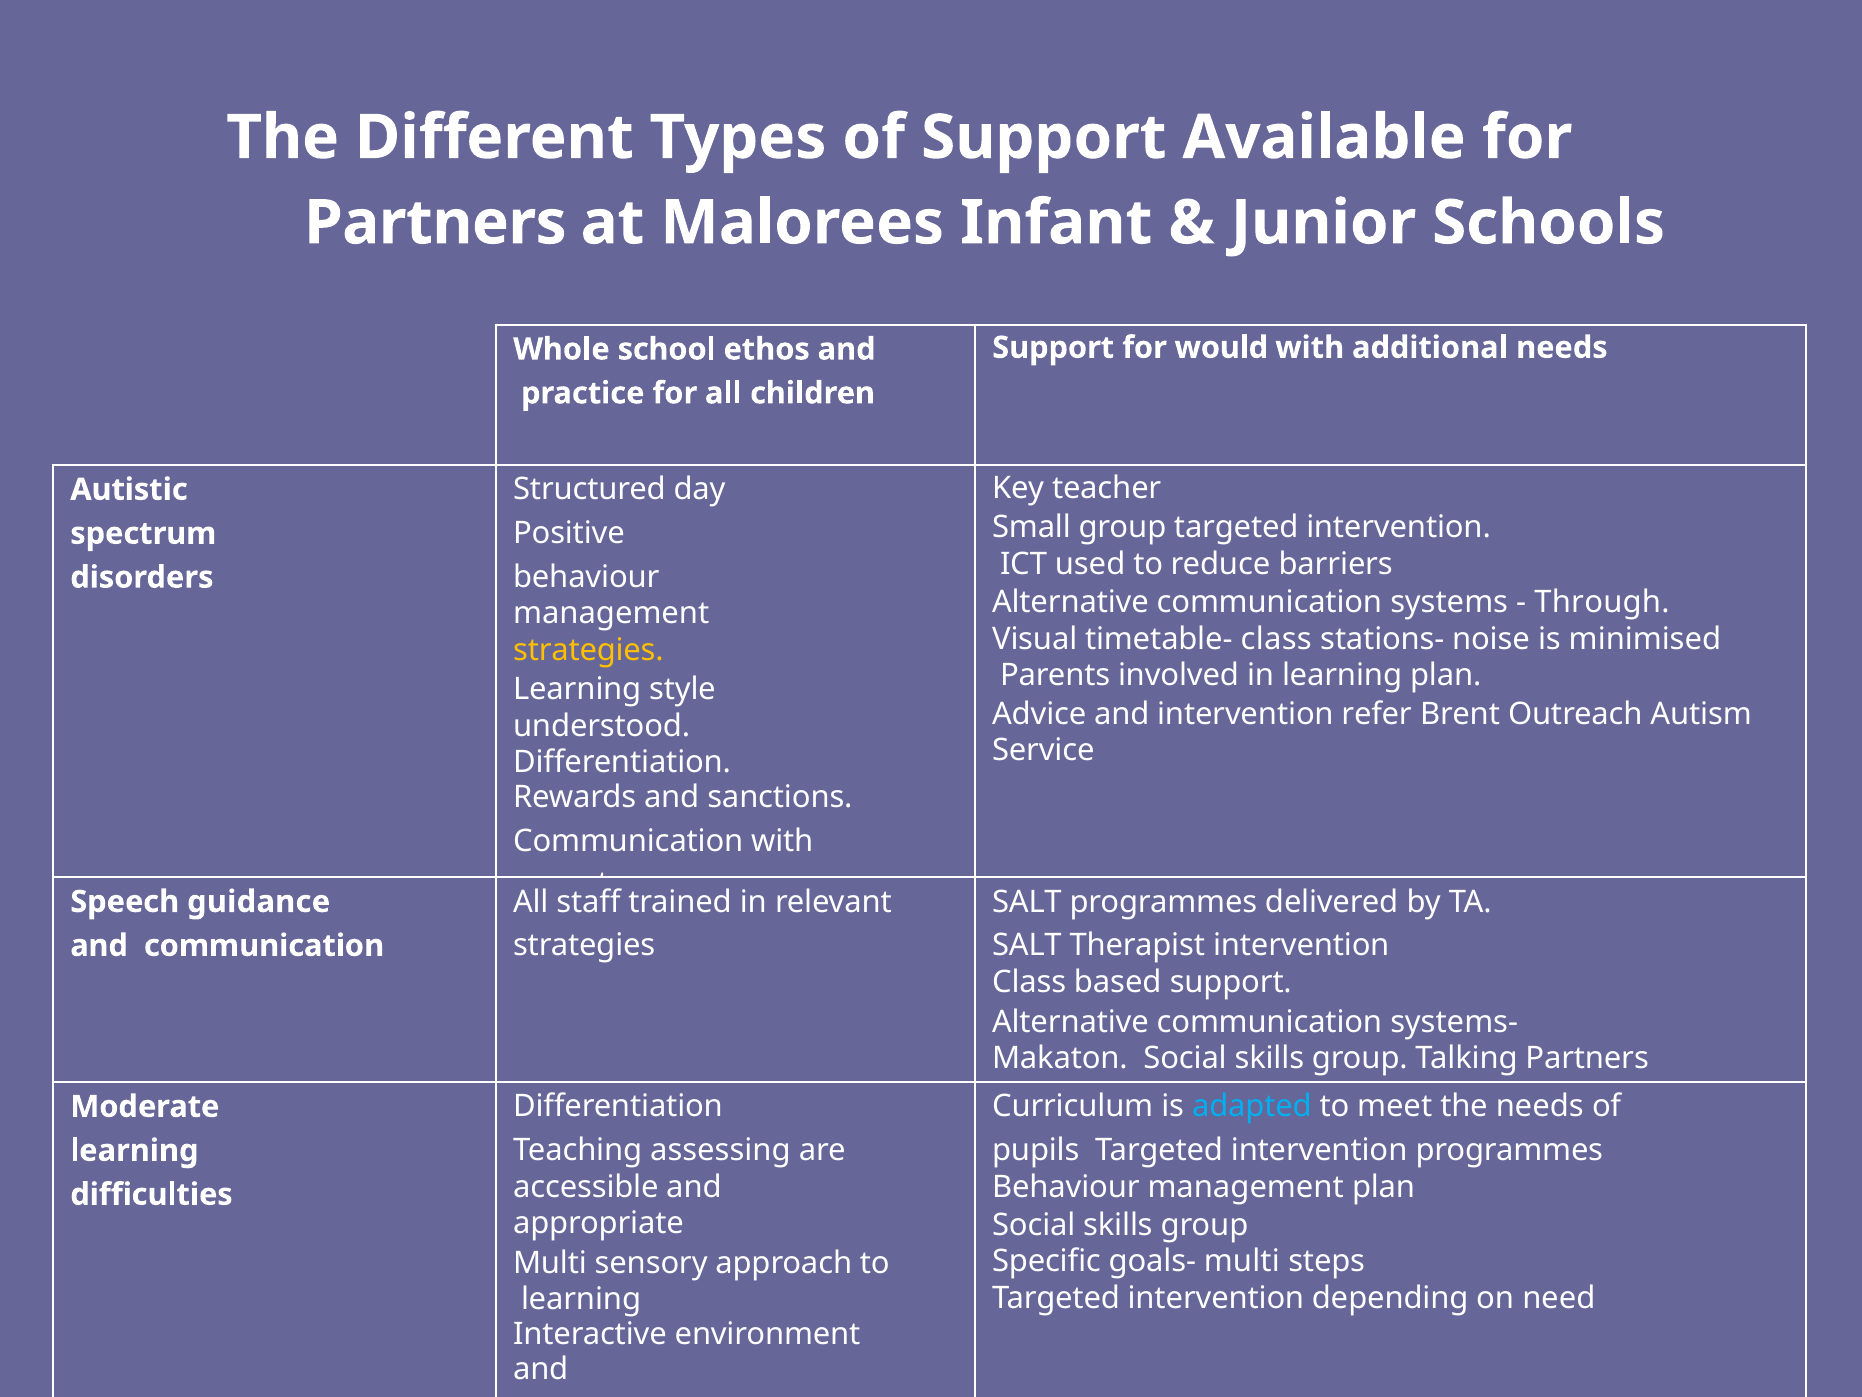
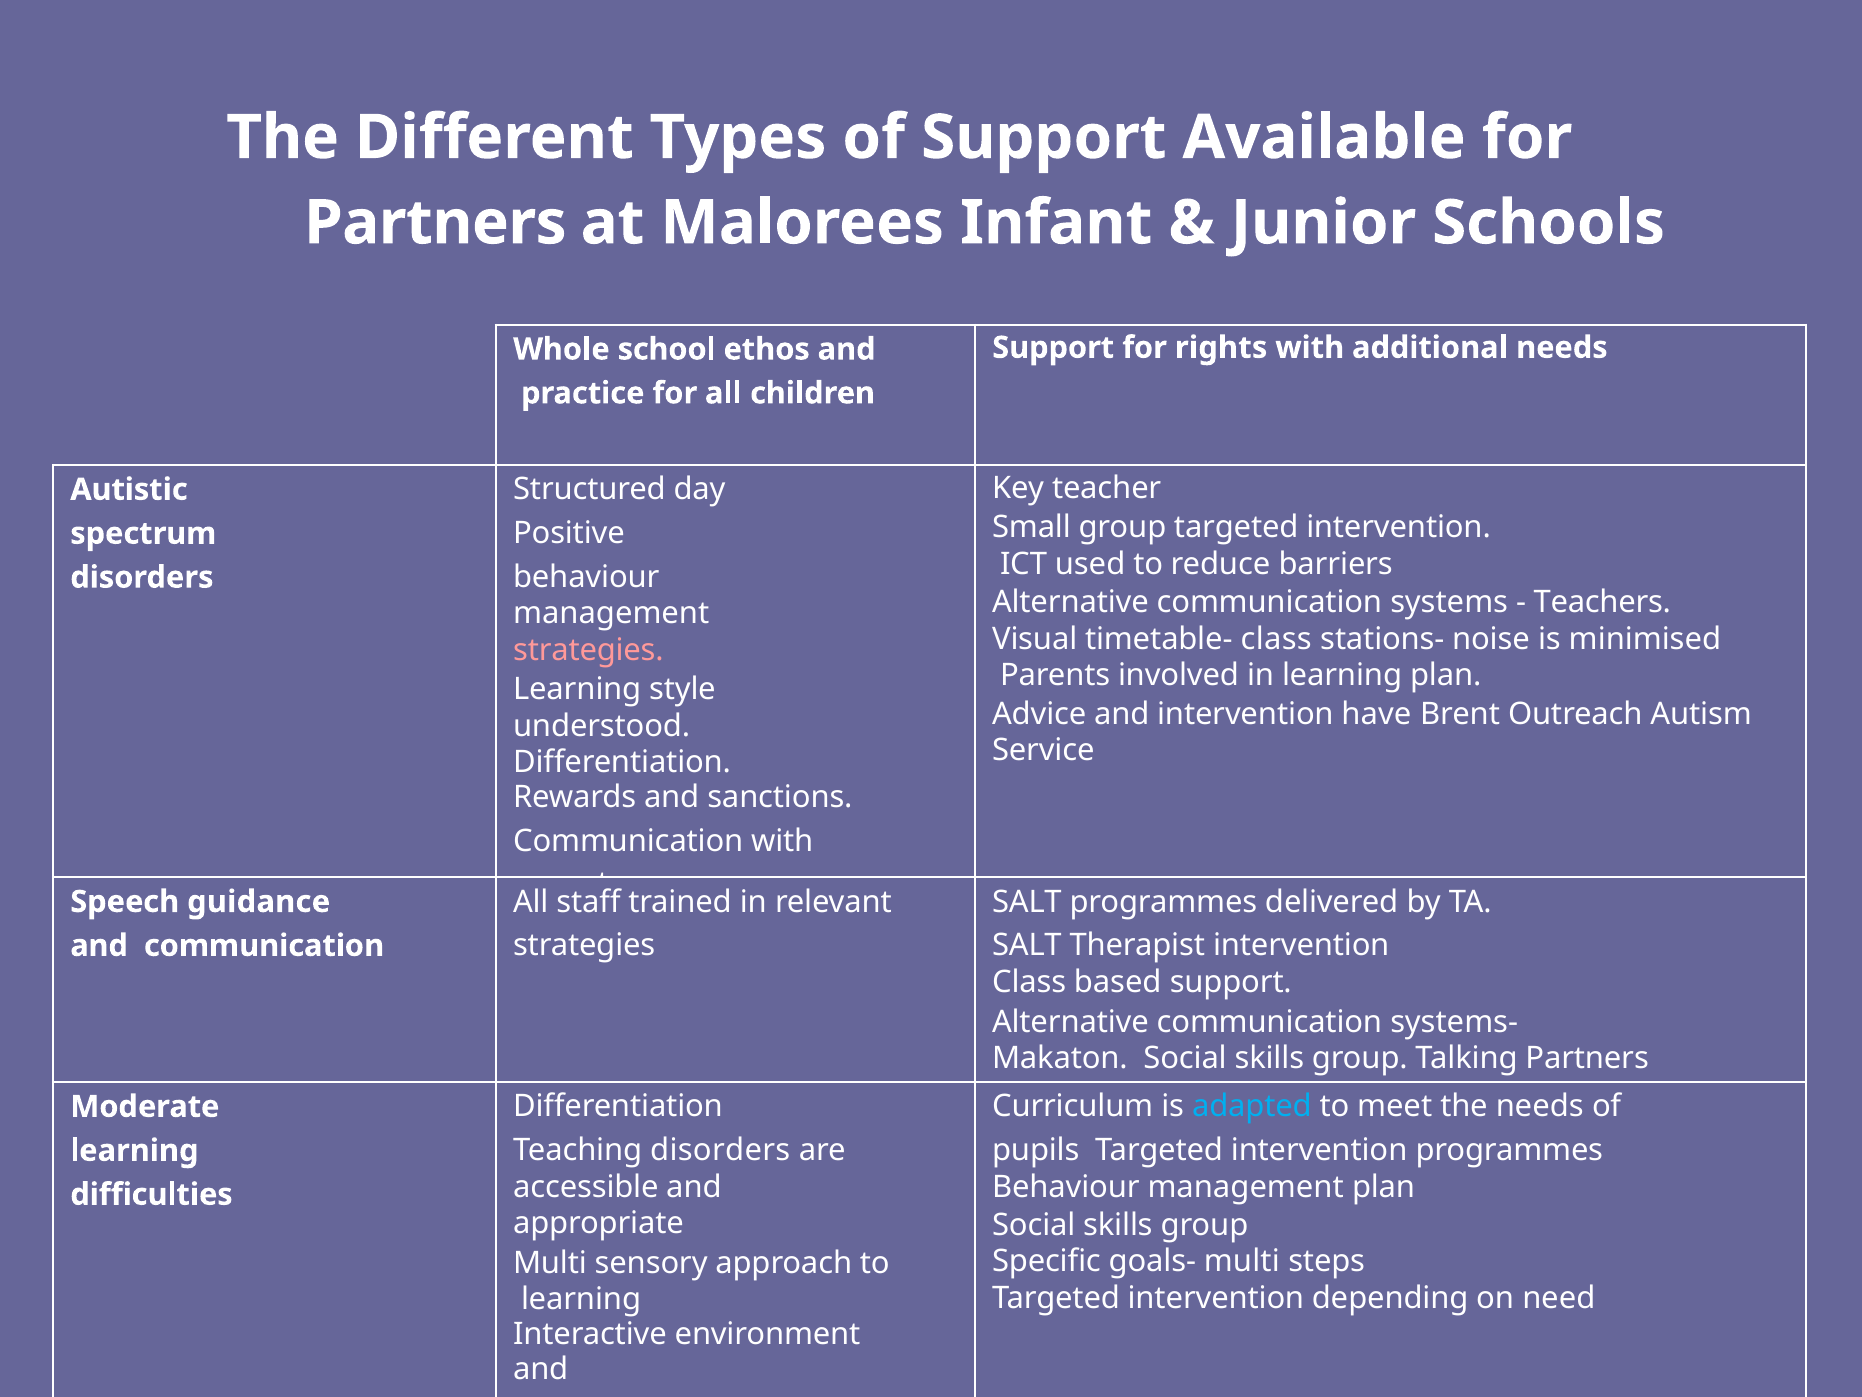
would: would -> rights (1221, 348)
Through: Through -> Teachers (1602, 603)
strategies colour: yellow -> pink (588, 650)
refer: refer -> have (1376, 714)
Teaching assessing: assessing -> disorders (720, 1150)
